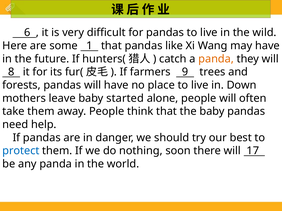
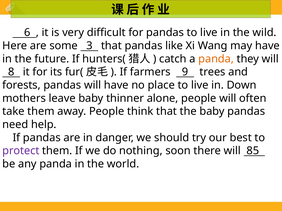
1: 1 -> 3 (89, 46)
started: started -> thinner (125, 98)
protect colour: blue -> purple (21, 151)
17: 17 -> 85 (253, 151)
